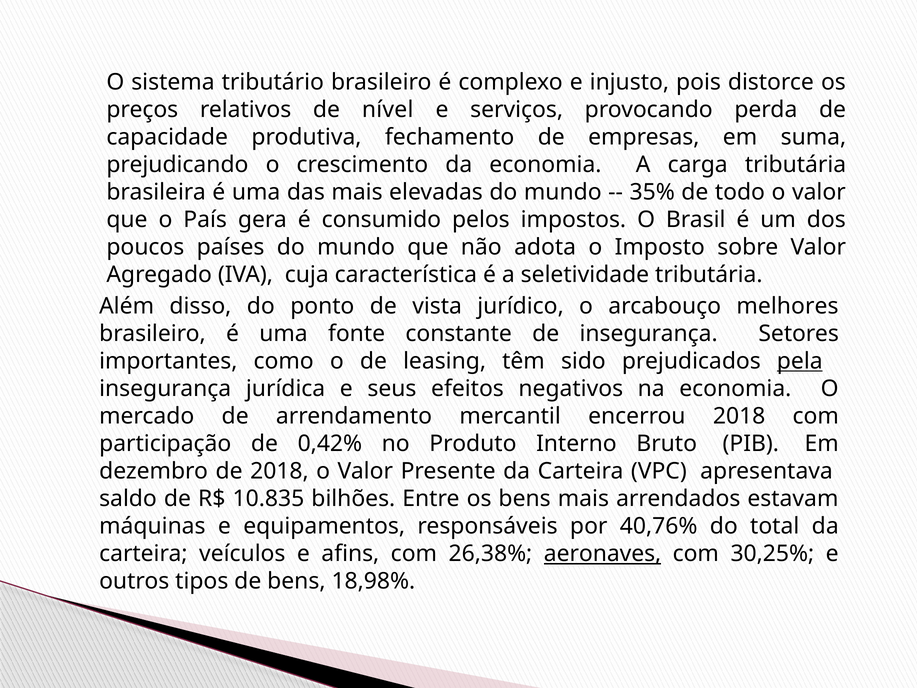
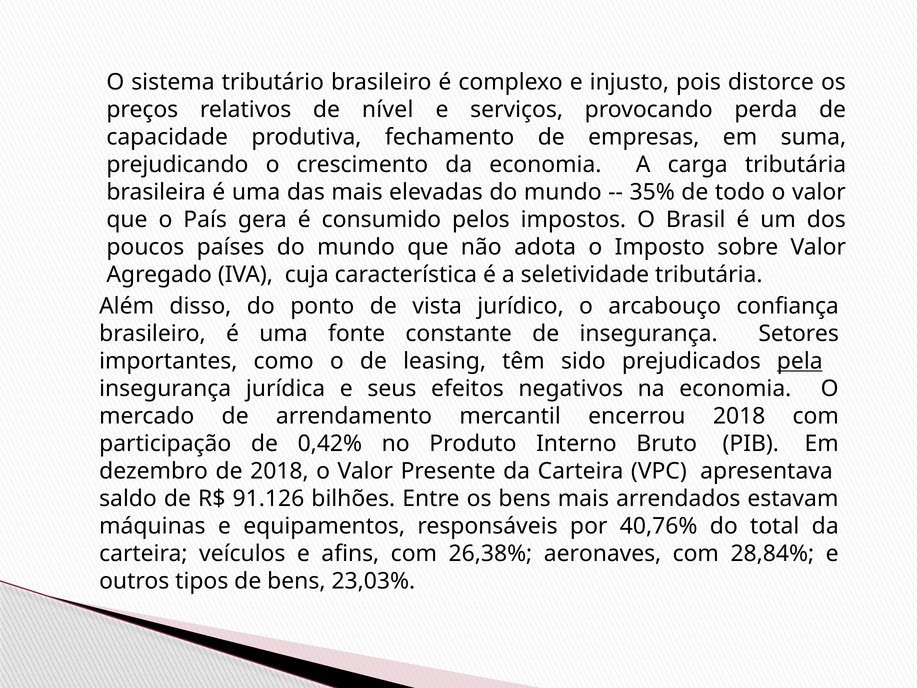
melhores: melhores -> confiança (788, 306)
10.835: 10.835 -> 91.126 (268, 499)
aeronaves underline: present -> none (603, 554)
30,25%: 30,25% -> 28,84% (772, 554)
18,98%: 18,98% -> 23,03% (373, 581)
